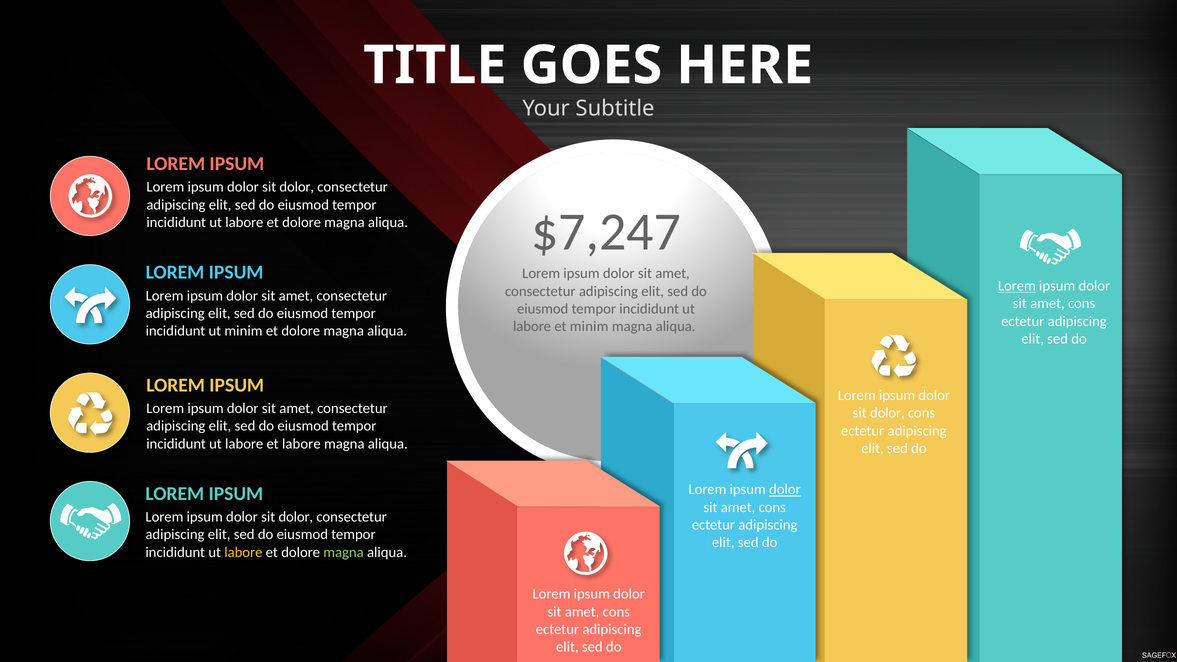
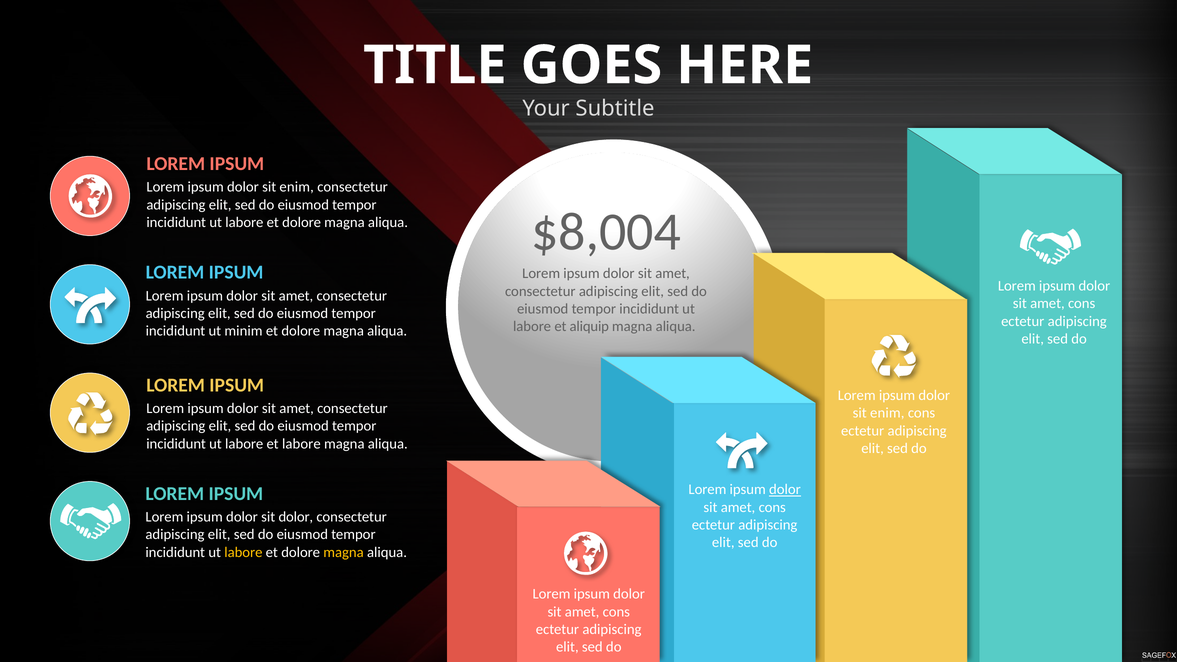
dolor: dolor -> enim (297, 187)
$7,247: $7,247 -> $8,004 (606, 232)
Lorem underline: present -> none (1017, 286)
et minim: minim -> aliquip (589, 327)
dolor: dolor -> enim (887, 413)
magna colour: light green -> yellow (344, 552)
